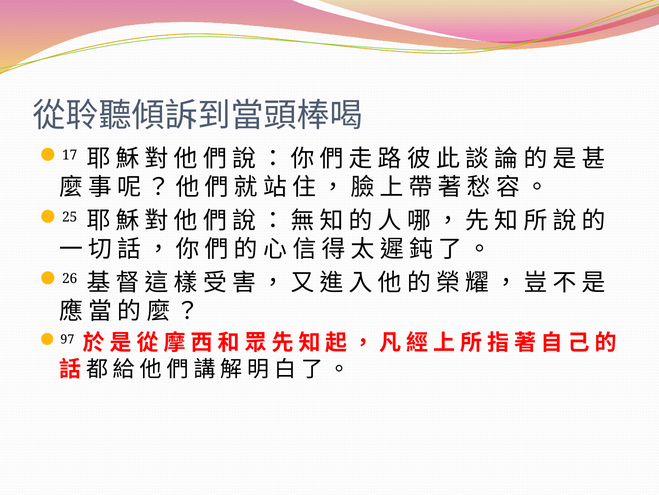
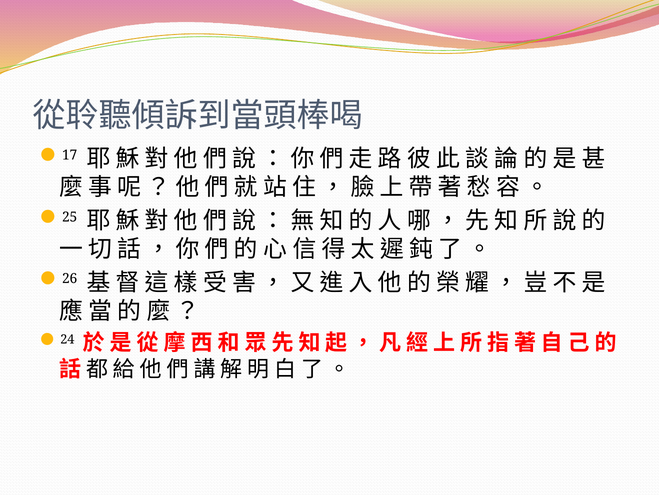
97: 97 -> 24 (67, 339)
